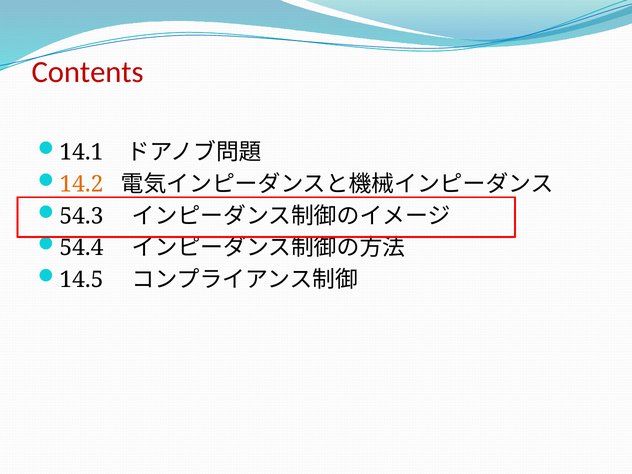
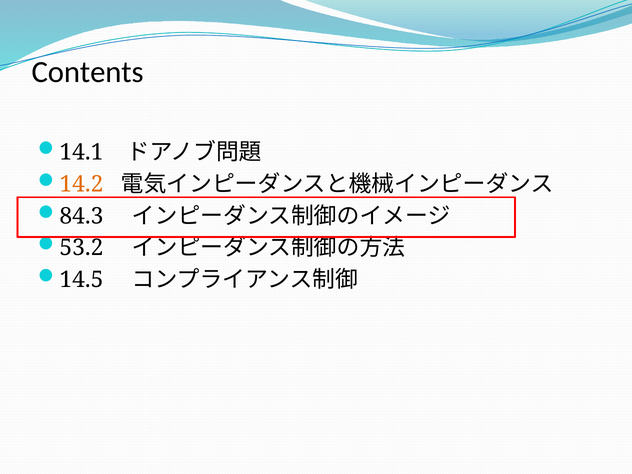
Contents colour: red -> black (88, 72)
54.3: 54.3 -> 84.3 (81, 216)
54.4: 54.4 -> 53.2 (81, 248)
